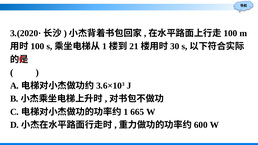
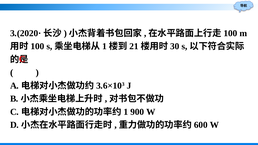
665: 665 -> 900 (137, 112)
